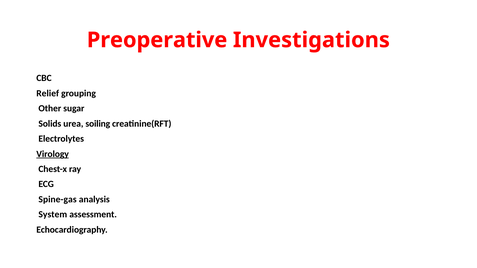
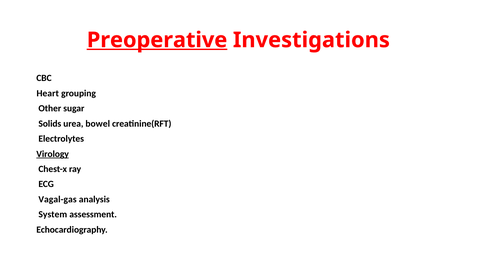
Preoperative underline: none -> present (157, 40)
Relief: Relief -> Heart (48, 93)
soiling: soiling -> bowel (98, 124)
Spine-gas: Spine-gas -> Vagal-gas (58, 200)
